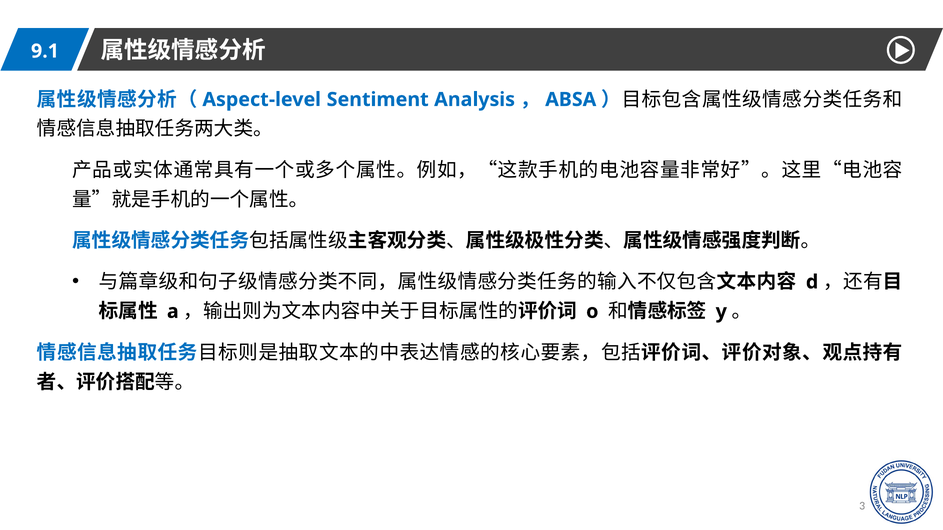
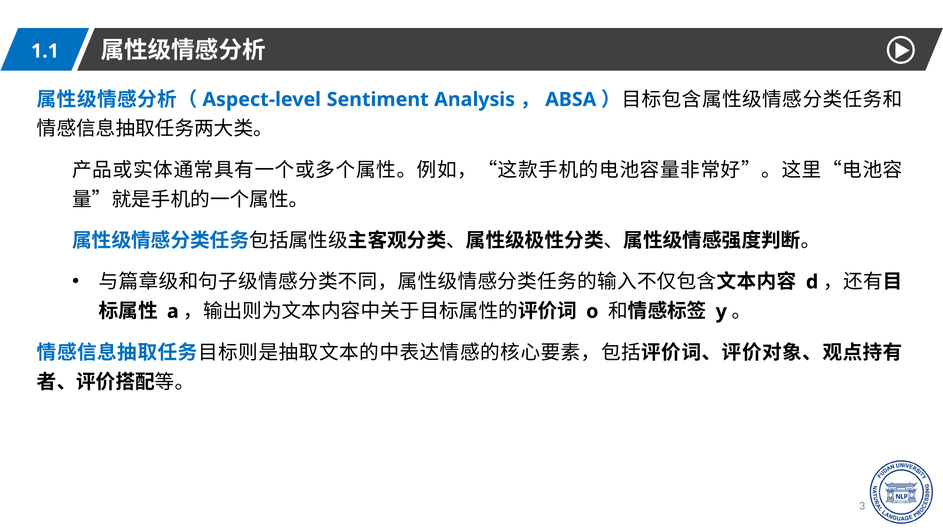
9.1: 9.1 -> 1.1 (45, 51)
